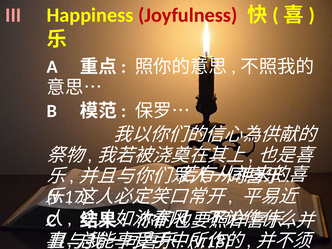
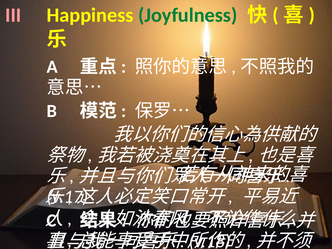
Joyfulness colour: red -> green (188, 15)
